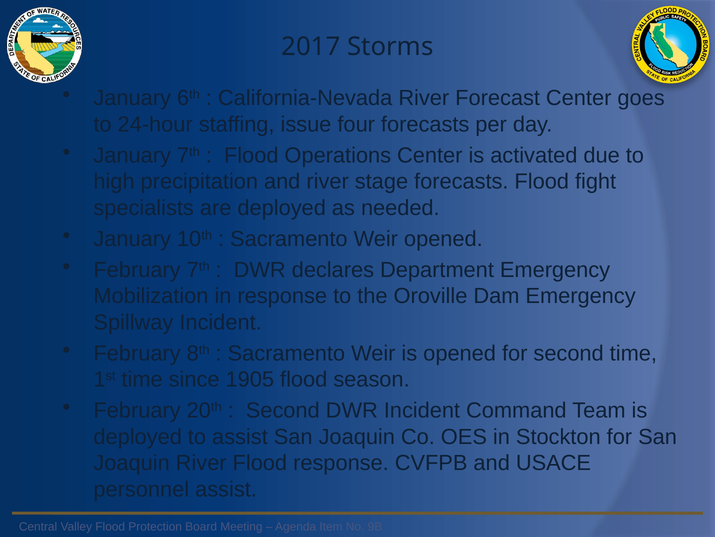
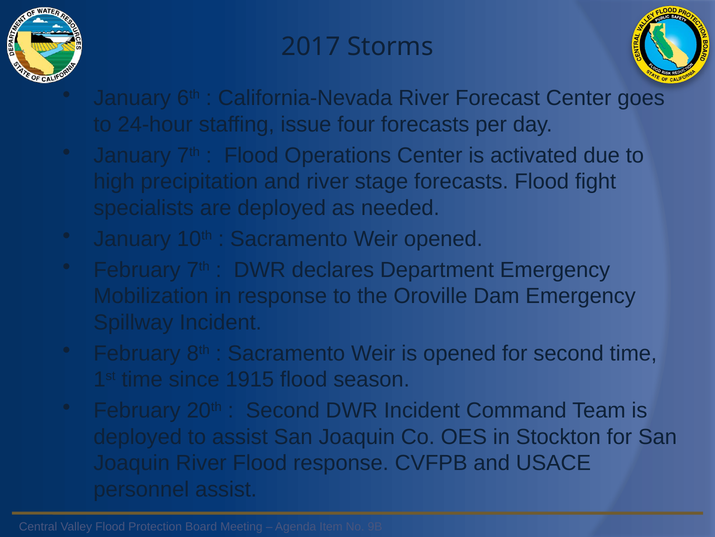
1905: 1905 -> 1915 (250, 379)
